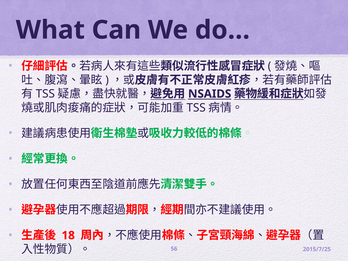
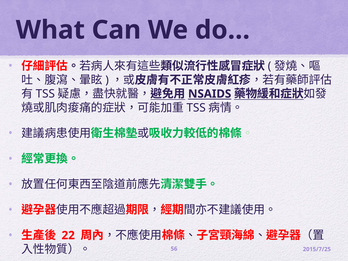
18: 18 -> 22 (68, 235)
